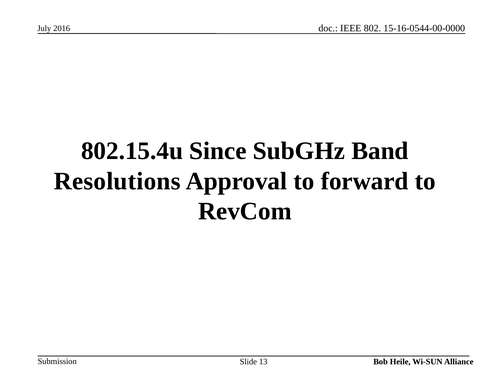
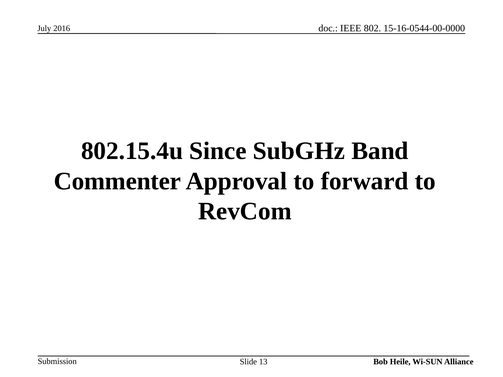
Resolutions: Resolutions -> Commenter (117, 181)
